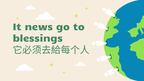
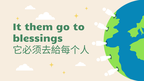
news: news -> them (39, 27)
